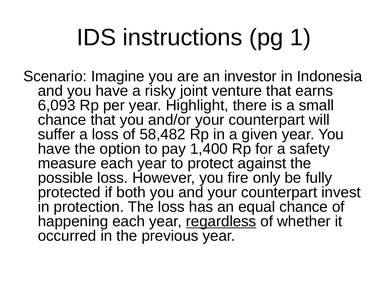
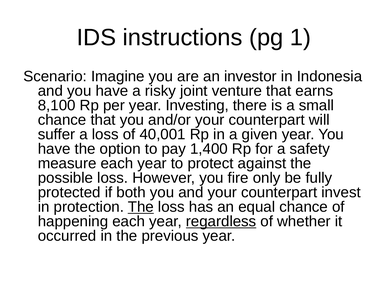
6,093: 6,093 -> 8,100 (57, 105)
Highlight: Highlight -> Investing (197, 105)
58,482: 58,482 -> 40,001 (163, 134)
The underline: none -> present (141, 207)
